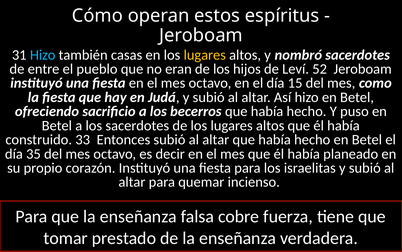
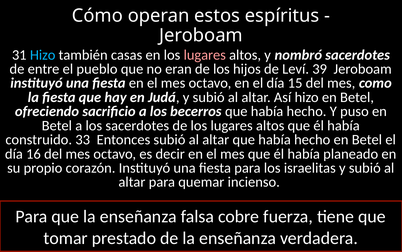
lugares colour: yellow -> pink (205, 55)
52: 52 -> 39 (320, 69)
35: 35 -> 16 (33, 153)
